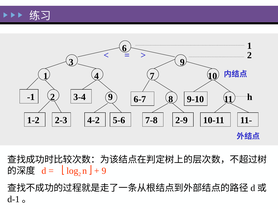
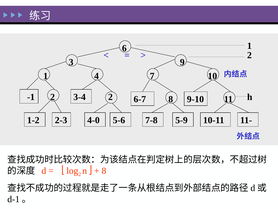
2 9: 9 -> 2 (110, 97)
4-2: 4-2 -> 4-0 (93, 120)
2-9: 2-9 -> 5-9 (181, 120)
9: 9 -> 8 (104, 170)
